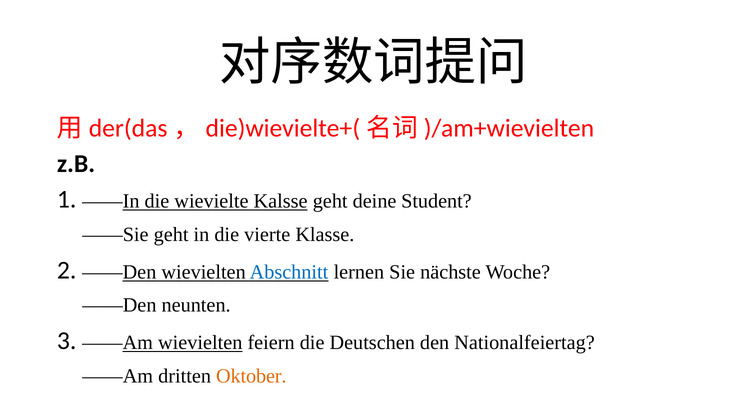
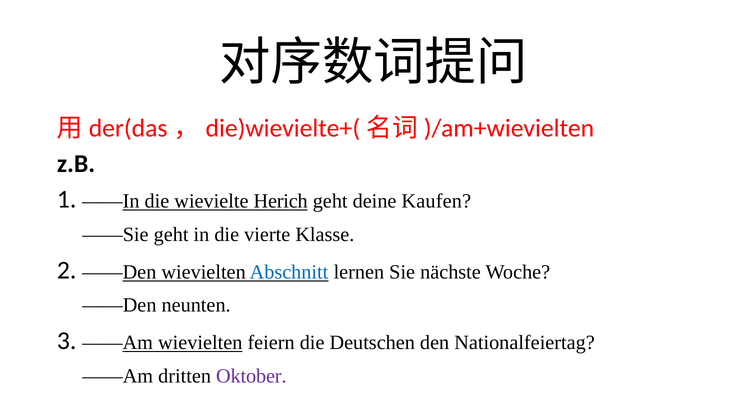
Kalsse: Kalsse -> Herich (281, 201)
Student: Student -> Kaufen (436, 201)
Oktober colour: orange -> purple (251, 376)
